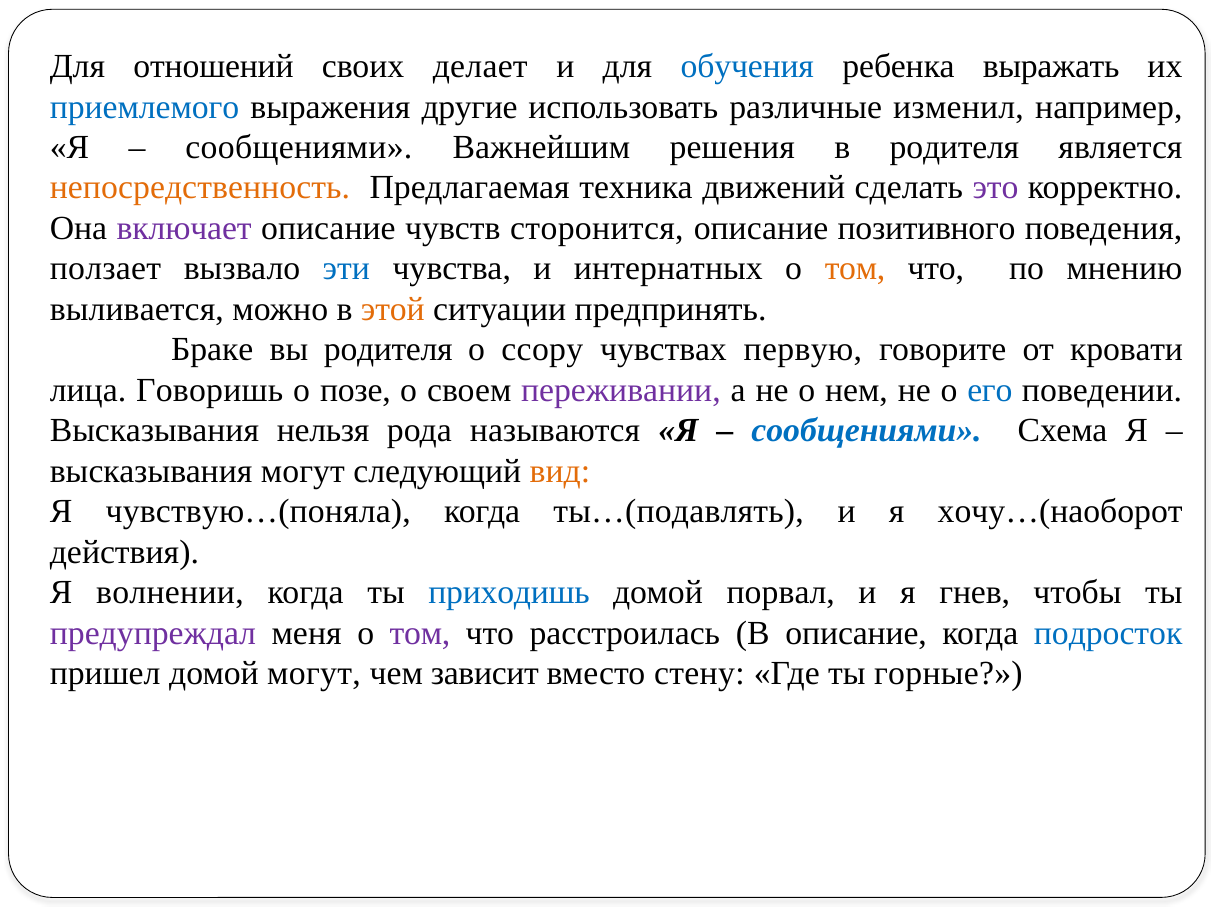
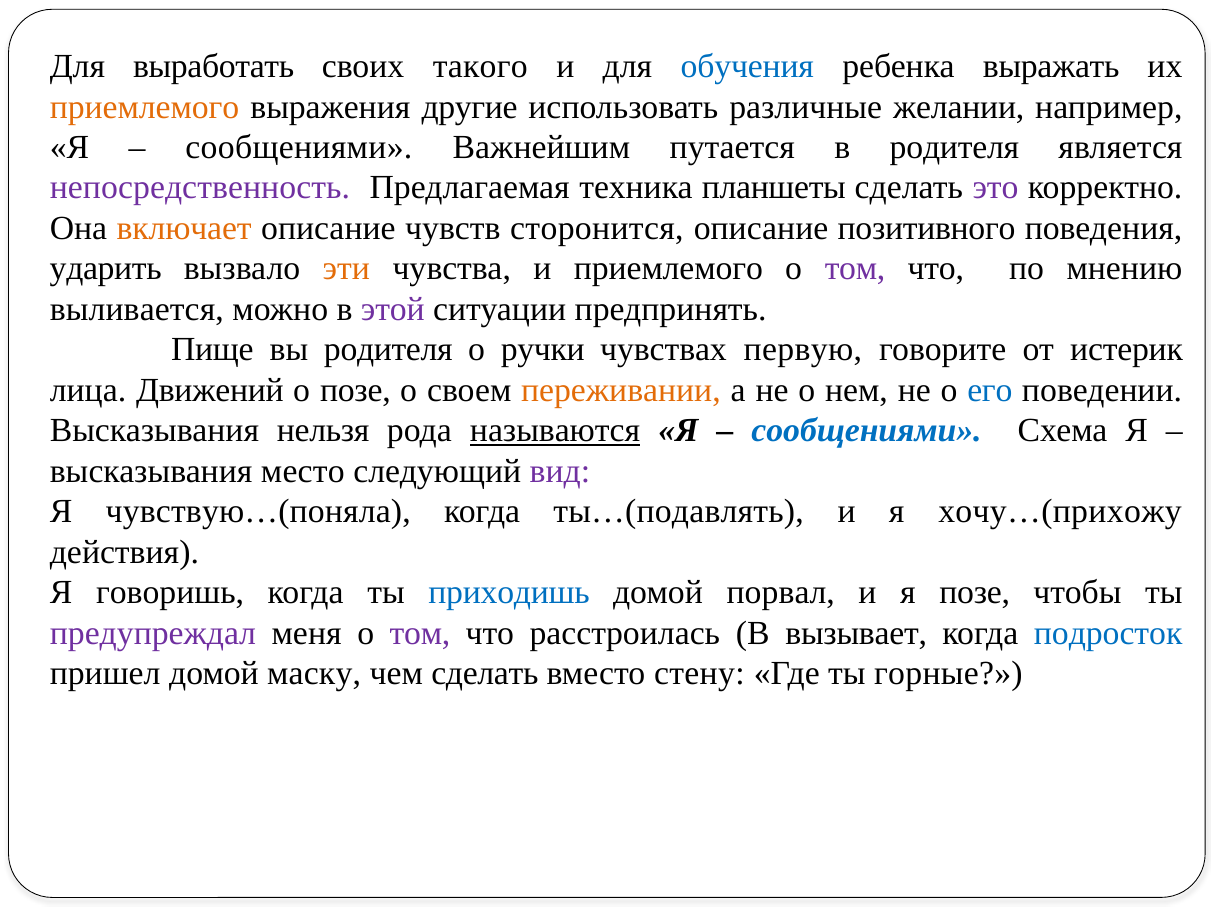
отношений: отношений -> выработать (214, 66)
делает: делает -> такого (480, 66)
приемлемого colour: blue -> orange (145, 107)
изменил: изменил -> желании (959, 107)
решения: решения -> путается (732, 147)
непосредственность colour: orange -> purple (200, 188)
движений: движений -> планшеты (774, 188)
включает colour: purple -> orange (184, 228)
ползает: ползает -> ударить (106, 269)
эти colour: blue -> orange (346, 269)
и интернатных: интернатных -> приемлемого (668, 269)
том colour: orange -> purple (855, 269)
этой colour: orange -> purple (393, 309)
Браке: Браке -> Пище (212, 350)
ссору: ссору -> ручки (543, 350)
кровати: кровати -> истерик (1127, 350)
Говоришь: Говоришь -> Движений (210, 390)
переживании colour: purple -> orange (621, 390)
называются underline: none -> present (555, 431)
высказывания могут: могут -> место (303, 471)
вид colour: orange -> purple (560, 471)
хочу…(наоборот: хочу…(наоборот -> хочу…(прихожу (1060, 512)
волнении: волнении -> говоришь (170, 593)
я гнев: гнев -> позе (975, 593)
В описание: описание -> вызывает (856, 633)
домой могут: могут -> маску (314, 674)
чем зависит: зависит -> сделать (485, 674)
